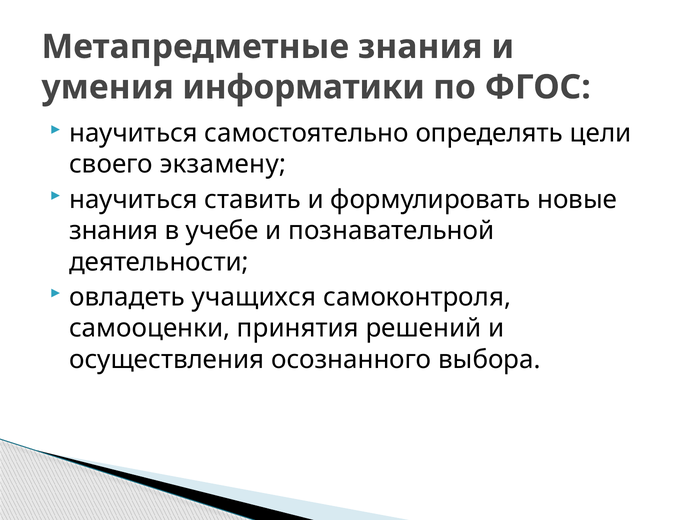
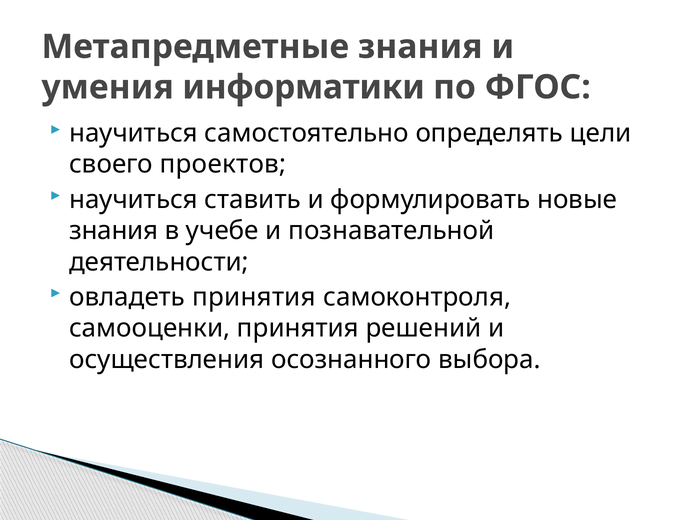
экзамену: экзамену -> проектов (223, 164)
овладеть учащихся: учащихся -> принятия (254, 297)
